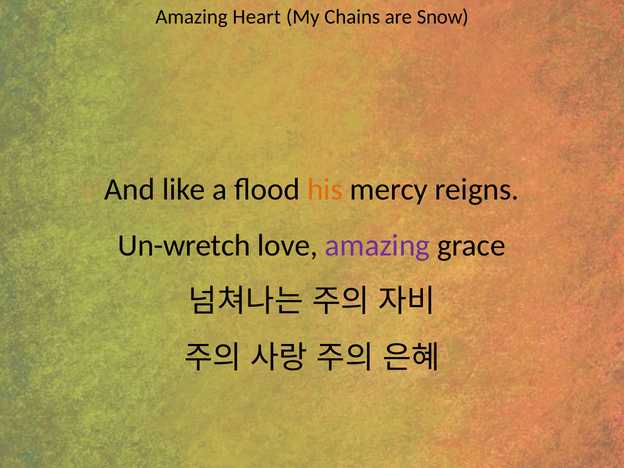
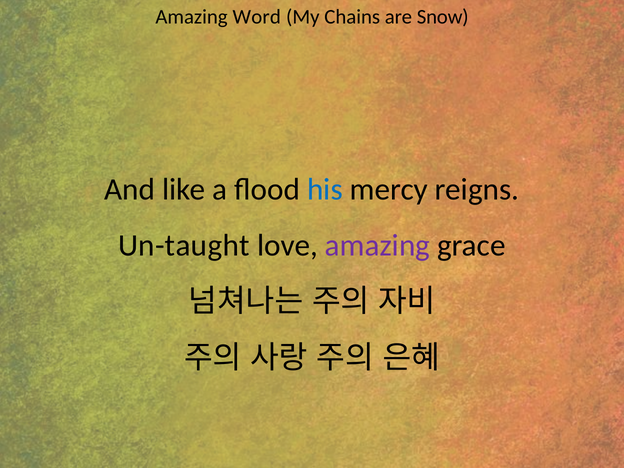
Heart: Heart -> Word (257, 17)
his colour: orange -> blue (325, 189)
Un-wretch: Un-wretch -> Un-taught (184, 246)
